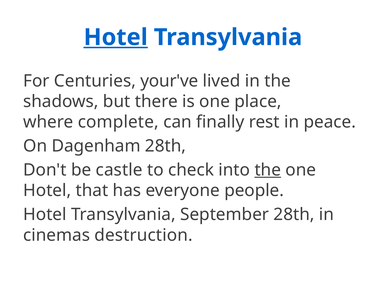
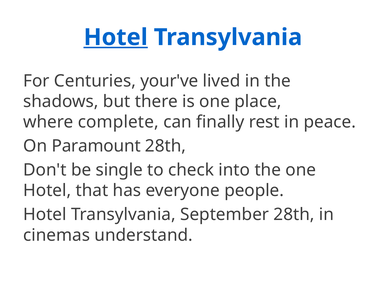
Dagenham: Dagenham -> Paramount (96, 146)
castle: castle -> single (119, 170)
the underline: present -> none (268, 170)
destruction: destruction -> understand (144, 236)
